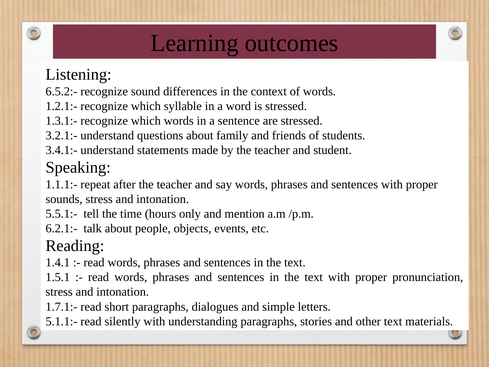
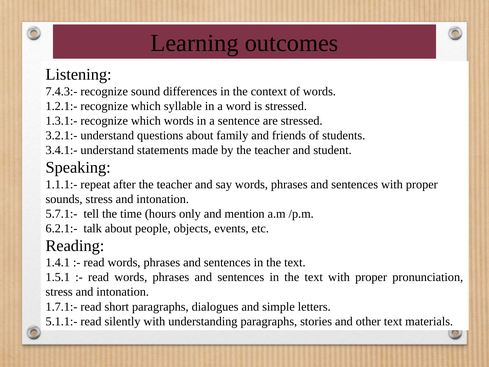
6.5.2:-: 6.5.2:- -> 7.4.3:- (61, 91)
5.5.1:-: 5.5.1:- -> 5.7.1:- (61, 214)
